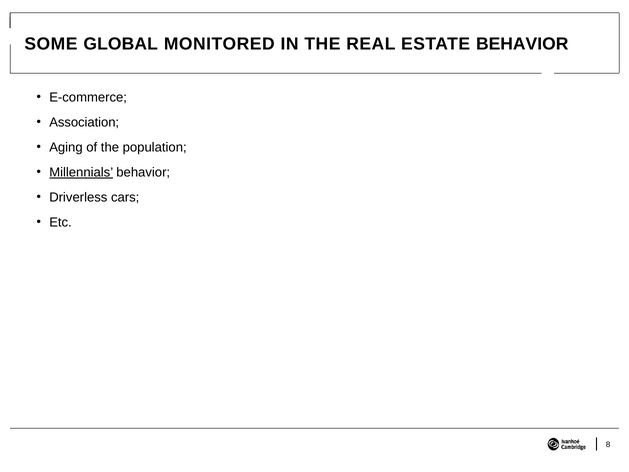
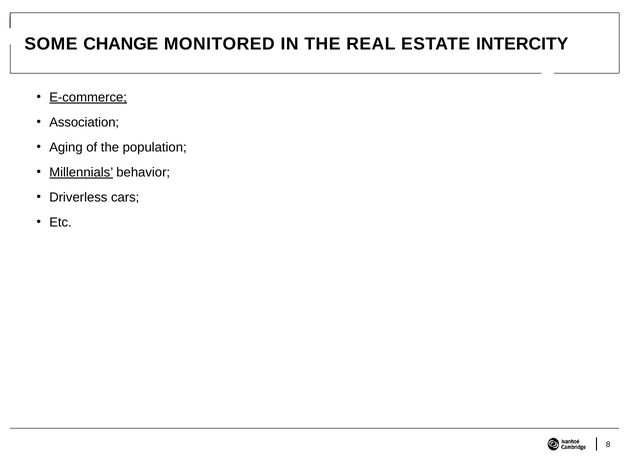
GLOBAL: GLOBAL -> CHANGE (121, 44)
ESTATE BEHAVIOR: BEHAVIOR -> INTERCITY (522, 44)
E-commerce underline: none -> present (88, 97)
